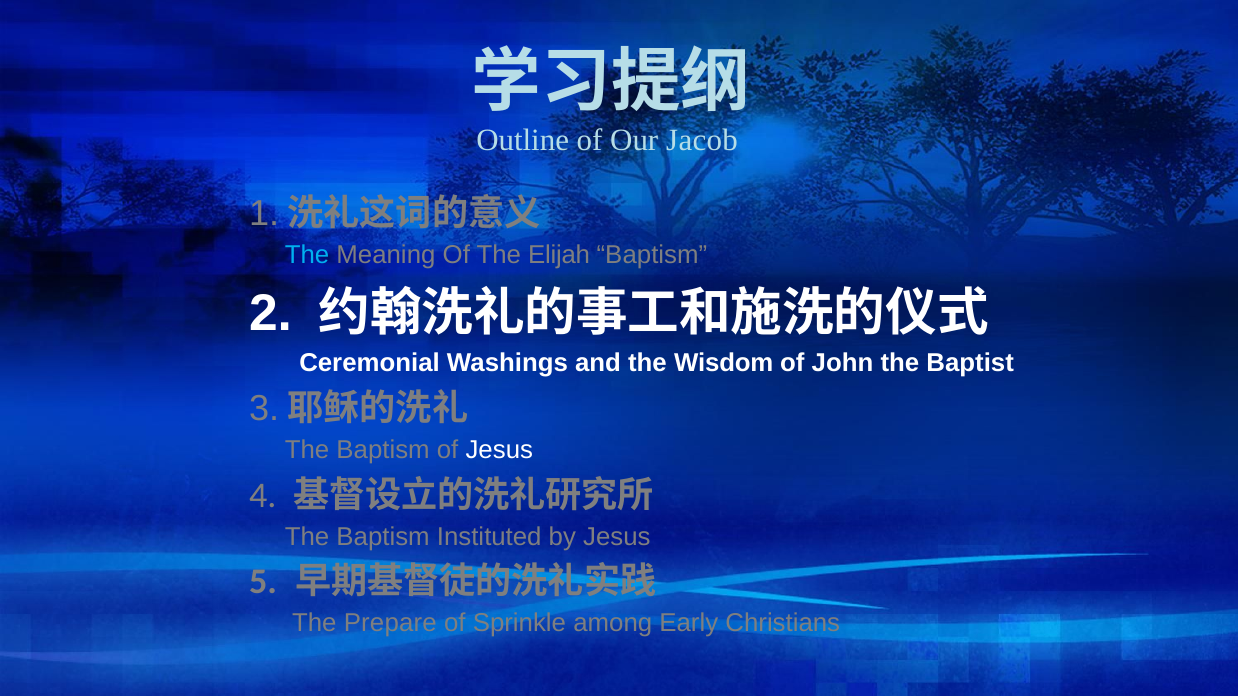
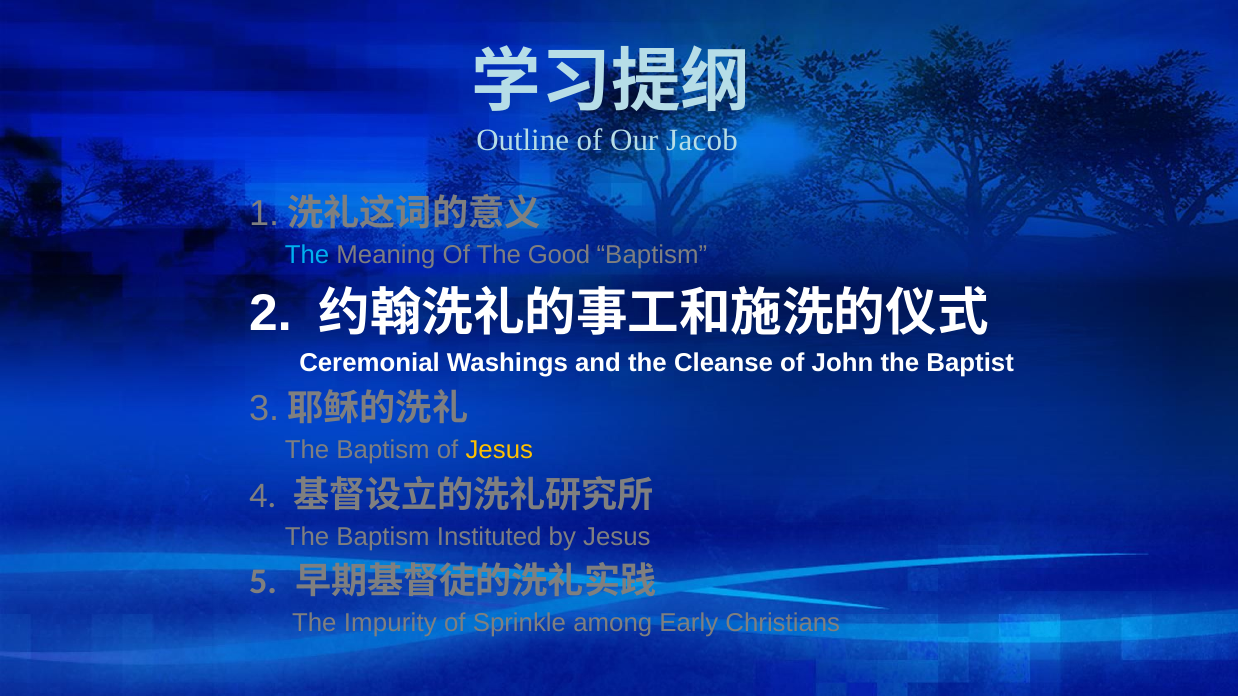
Elijah: Elijah -> Good (559, 255)
Wisdom: Wisdom -> Cleanse (724, 364)
Jesus colour: white -> yellow (499, 450)
Prepare: Prepare -> Impurity (390, 624)
